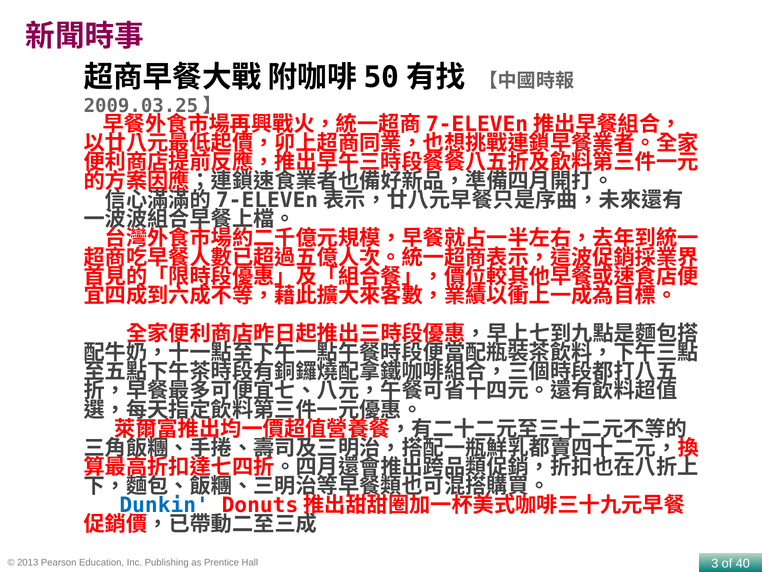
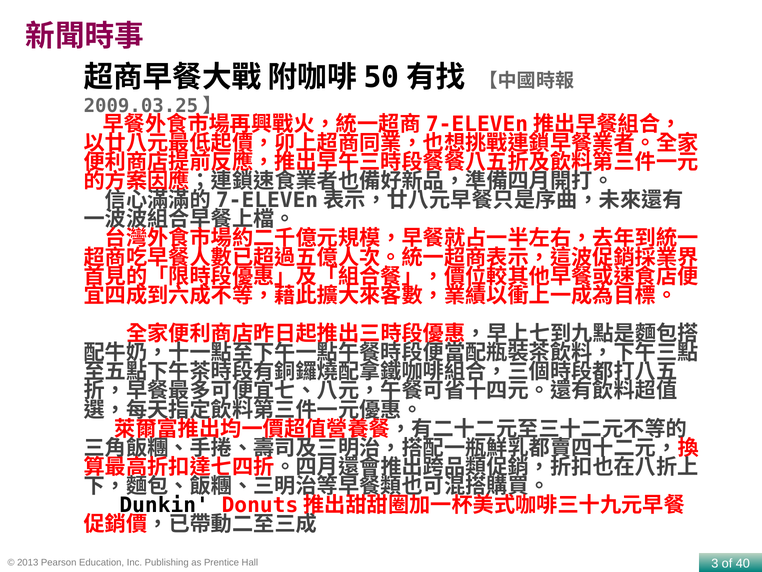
Dunkin colour: blue -> black (164, 505)
